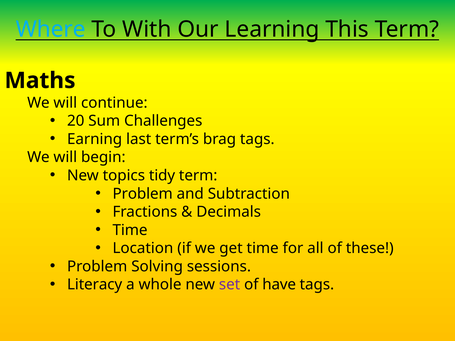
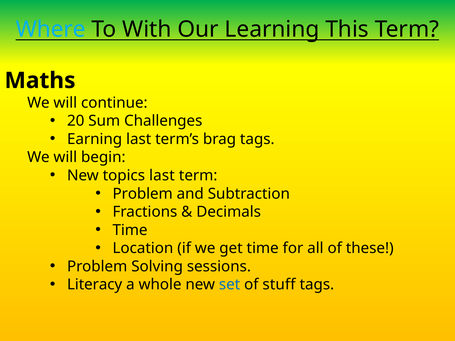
topics tidy: tidy -> last (162, 176)
set colour: purple -> blue (230, 285)
have: have -> stuff (279, 285)
